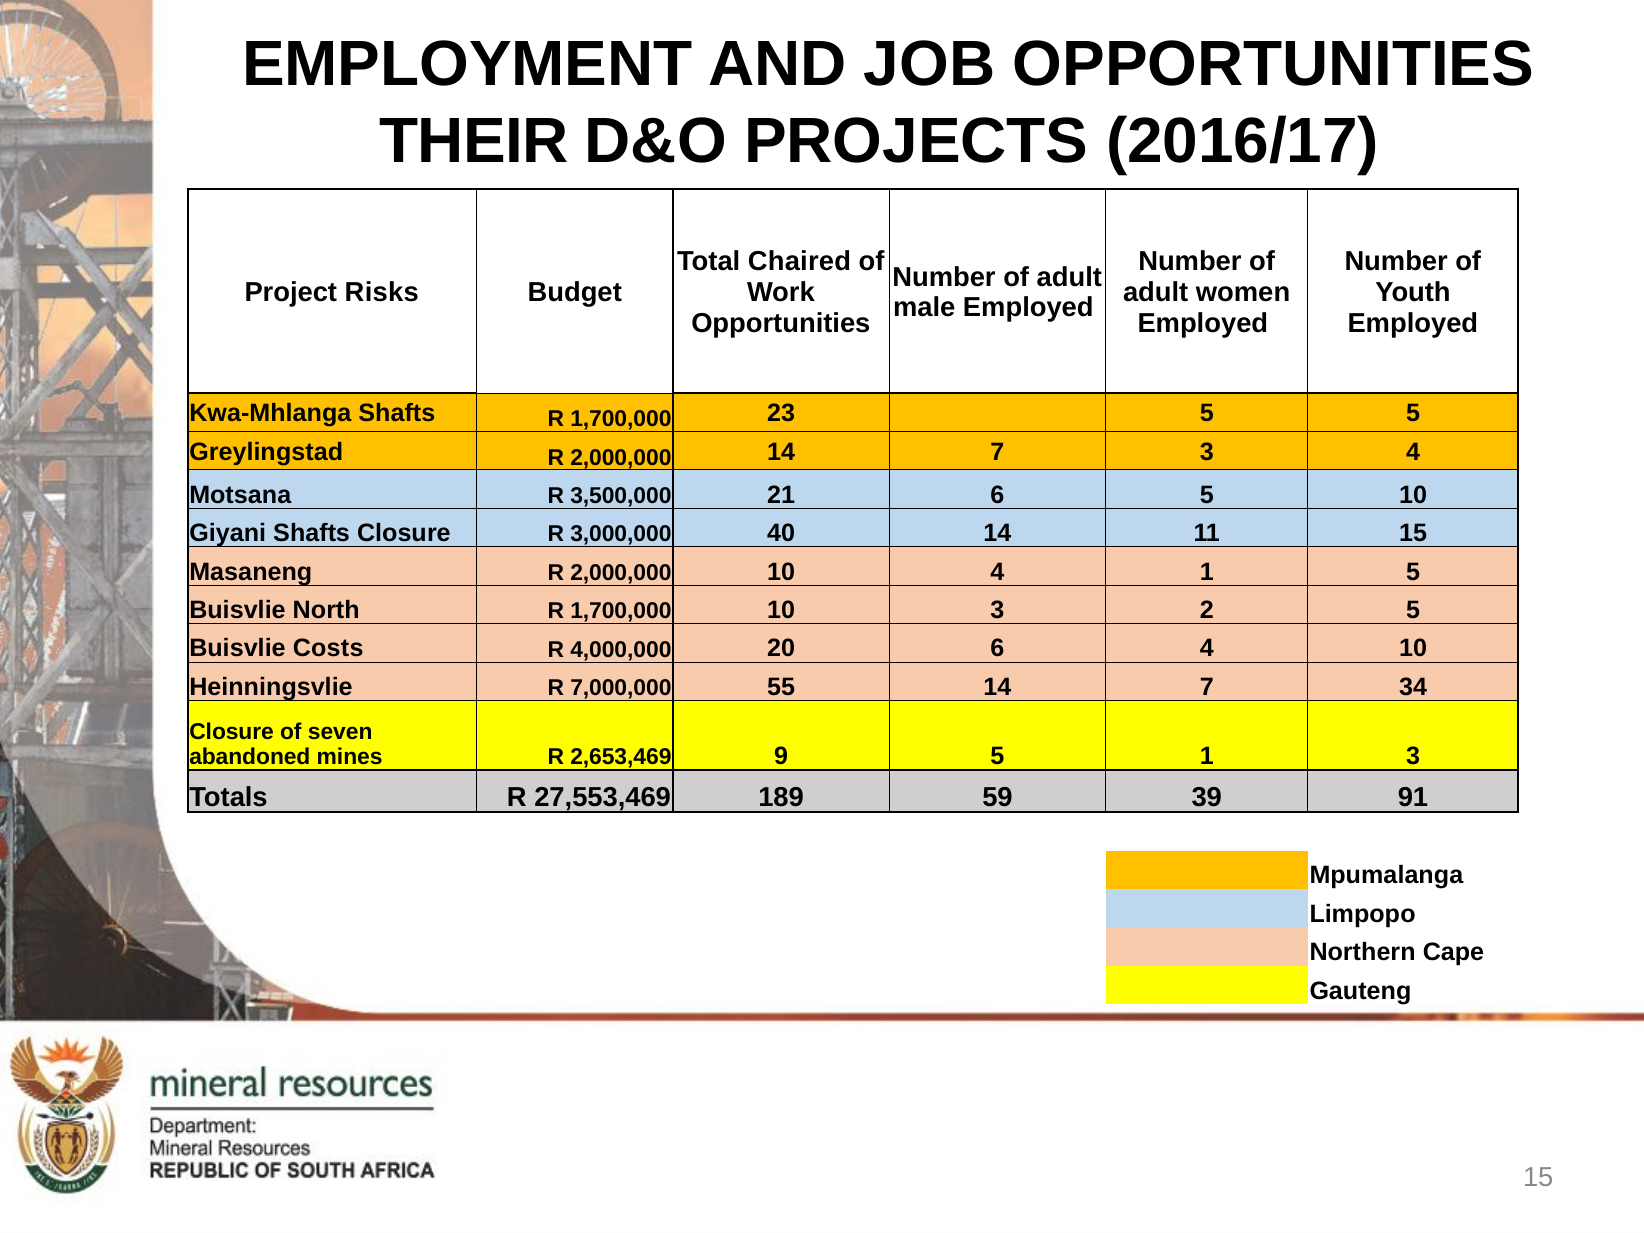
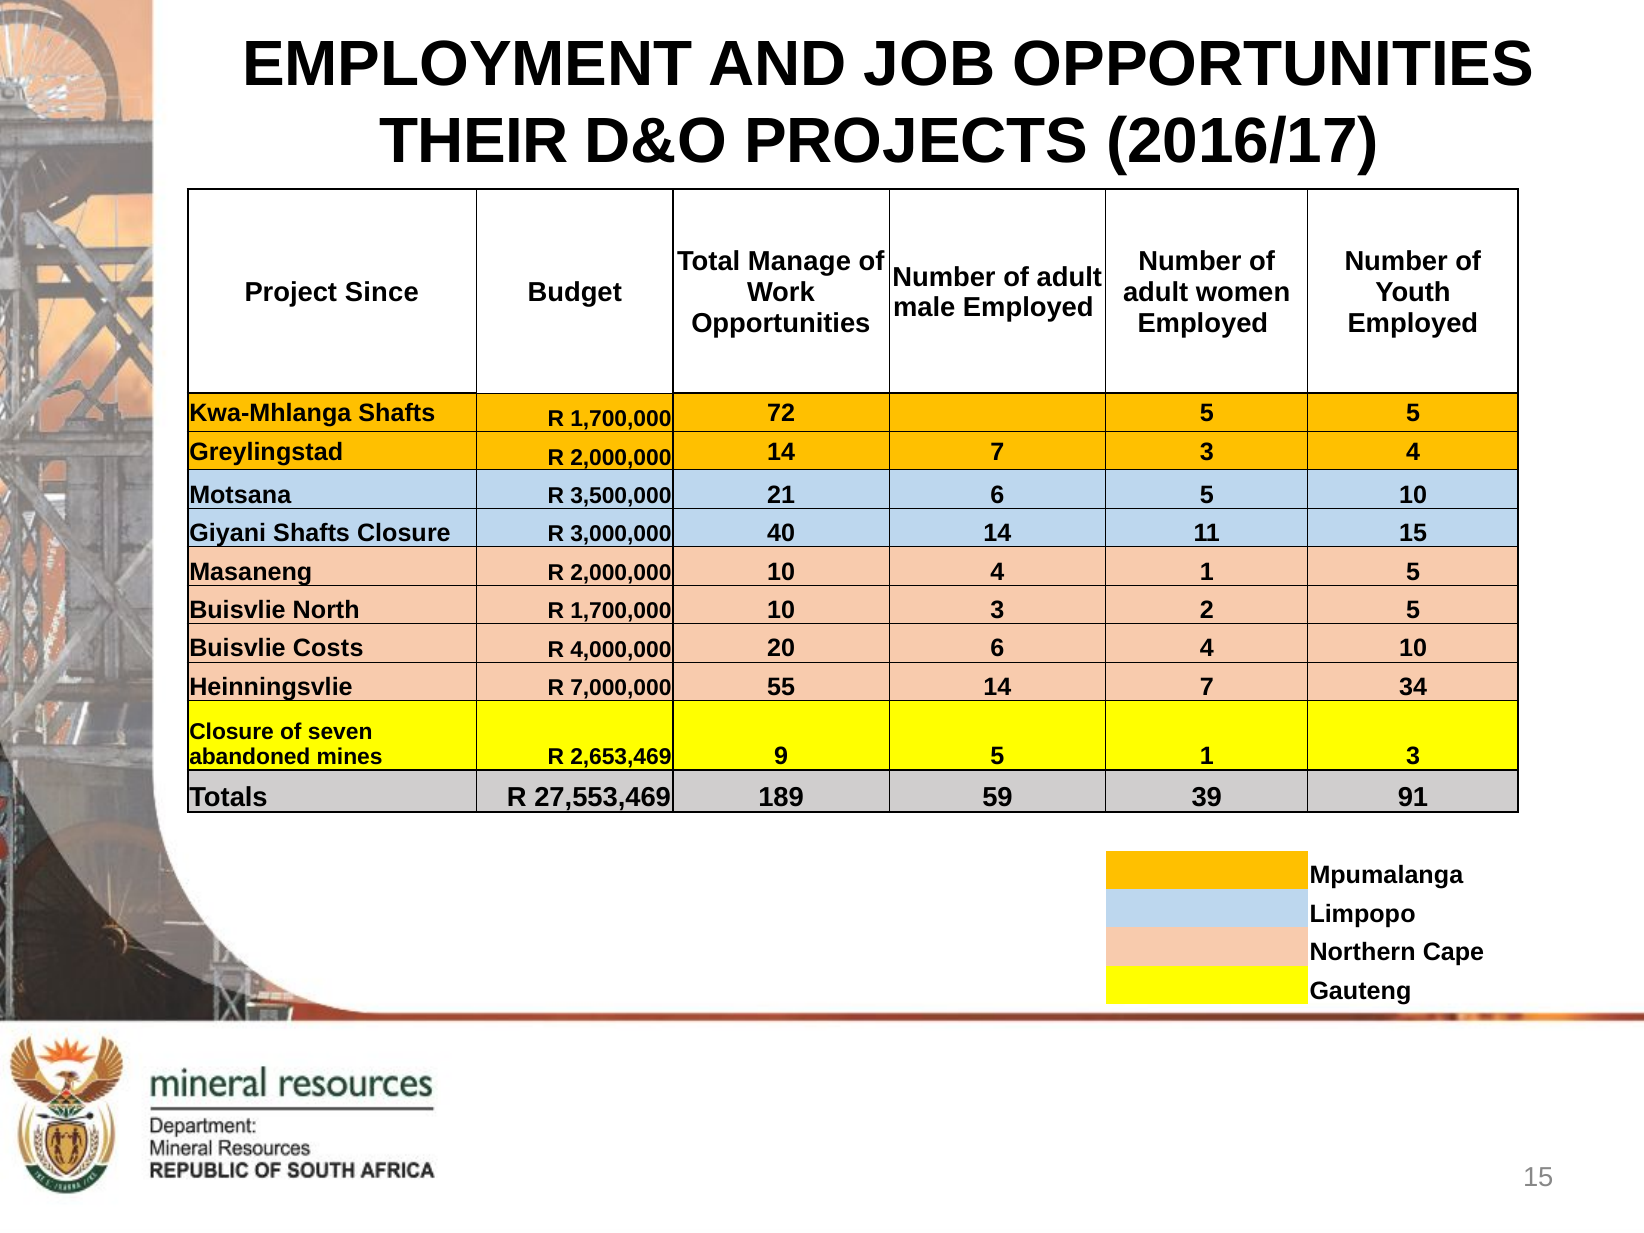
Chaired: Chaired -> Manage (799, 262)
Risks: Risks -> Since (382, 293)
23: 23 -> 72 (781, 414)
